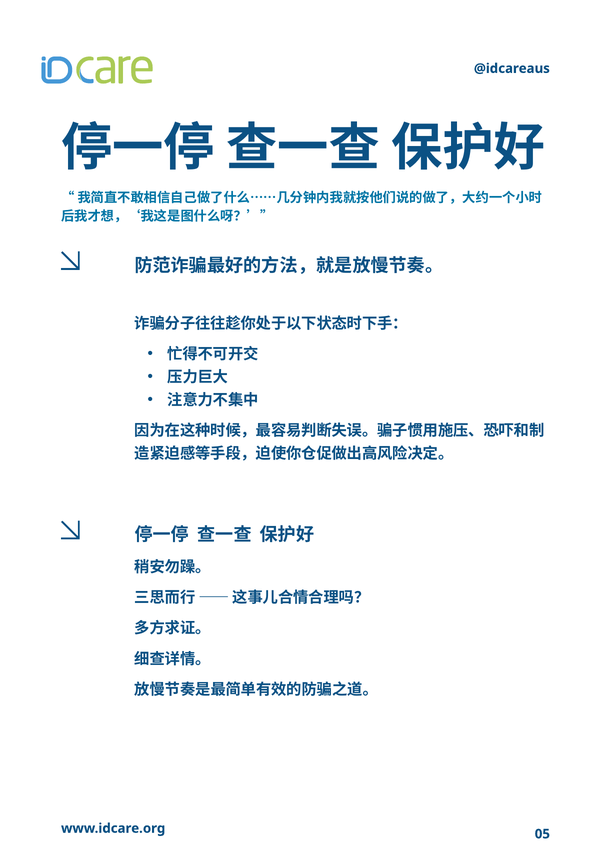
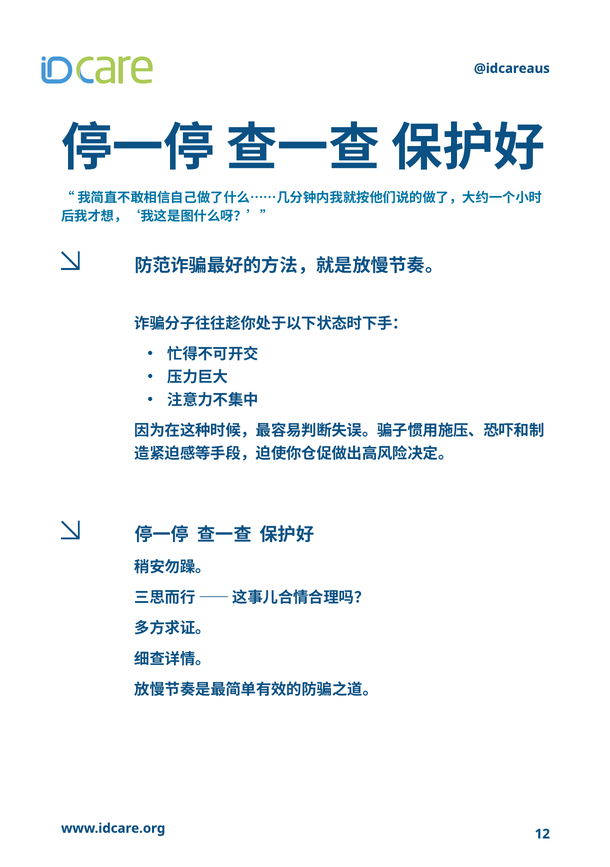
05: 05 -> 12 (542, 833)
